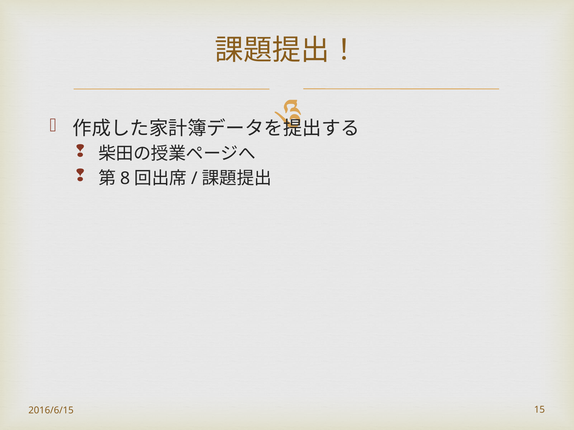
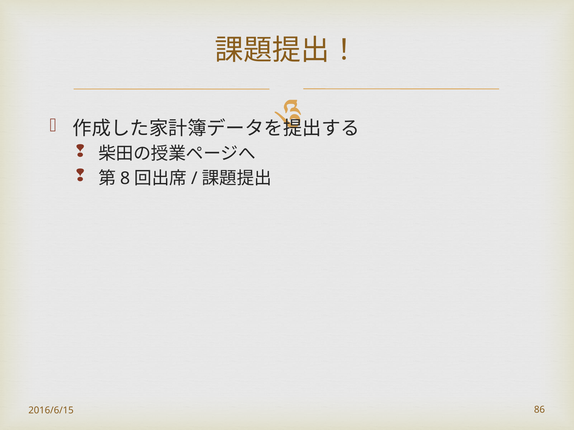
15: 15 -> 86 (540, 410)
